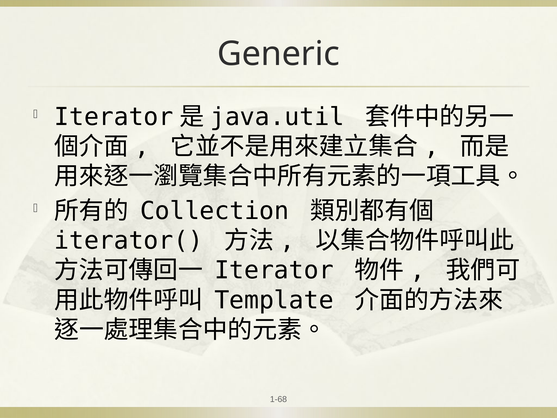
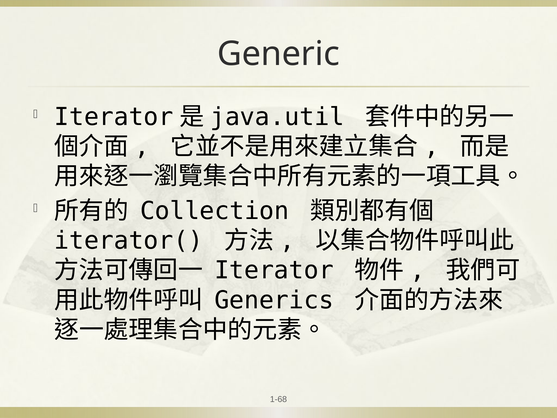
Template: Template -> Generics (274, 300)
